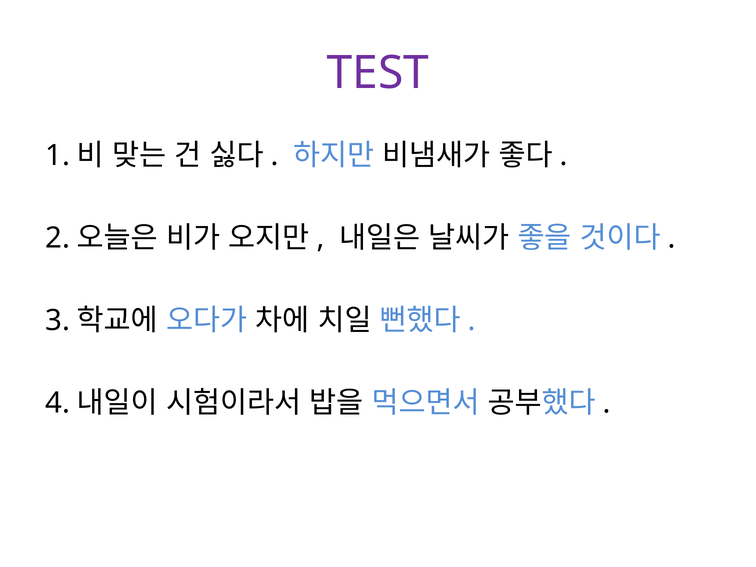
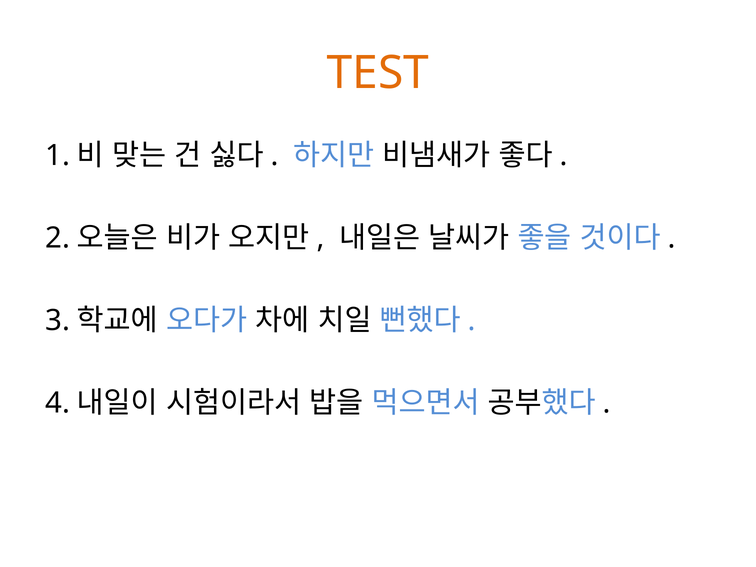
TEST colour: purple -> orange (378, 73)
